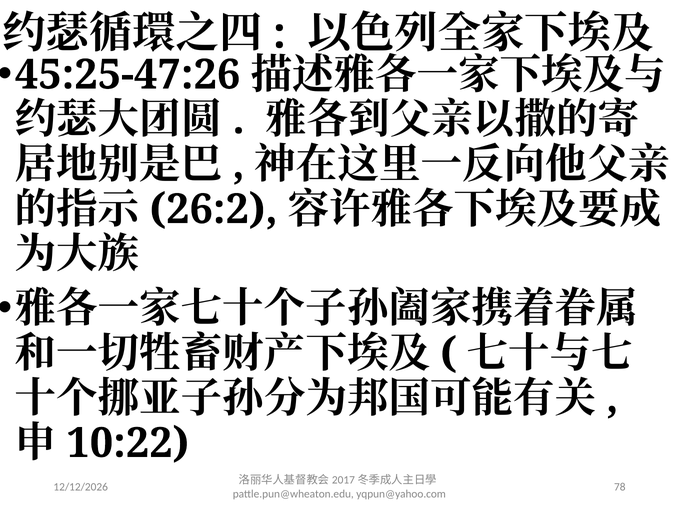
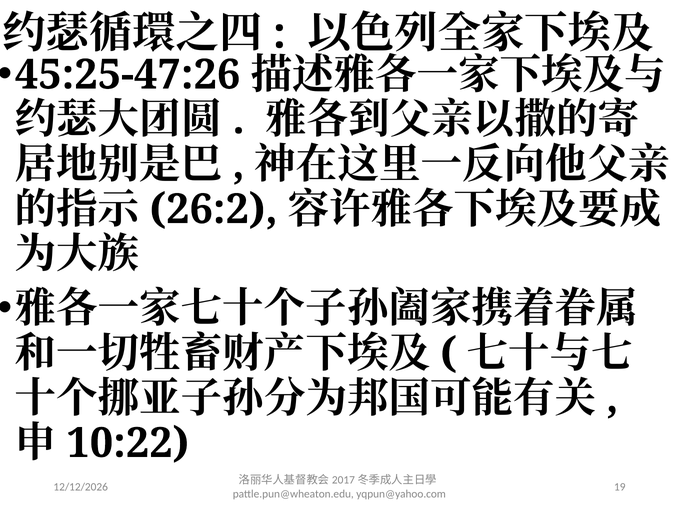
78: 78 -> 19 (620, 486)
